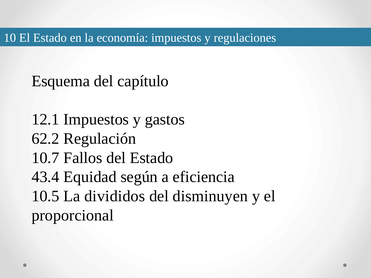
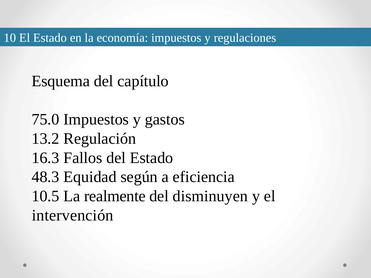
12.1: 12.1 -> 75.0 (45, 120)
62.2: 62.2 -> 13.2 (45, 139)
10.7: 10.7 -> 16.3 (45, 158)
43.4: 43.4 -> 48.3 (45, 177)
divididos: divididos -> realmente (115, 196)
proporcional: proporcional -> intervención (73, 215)
